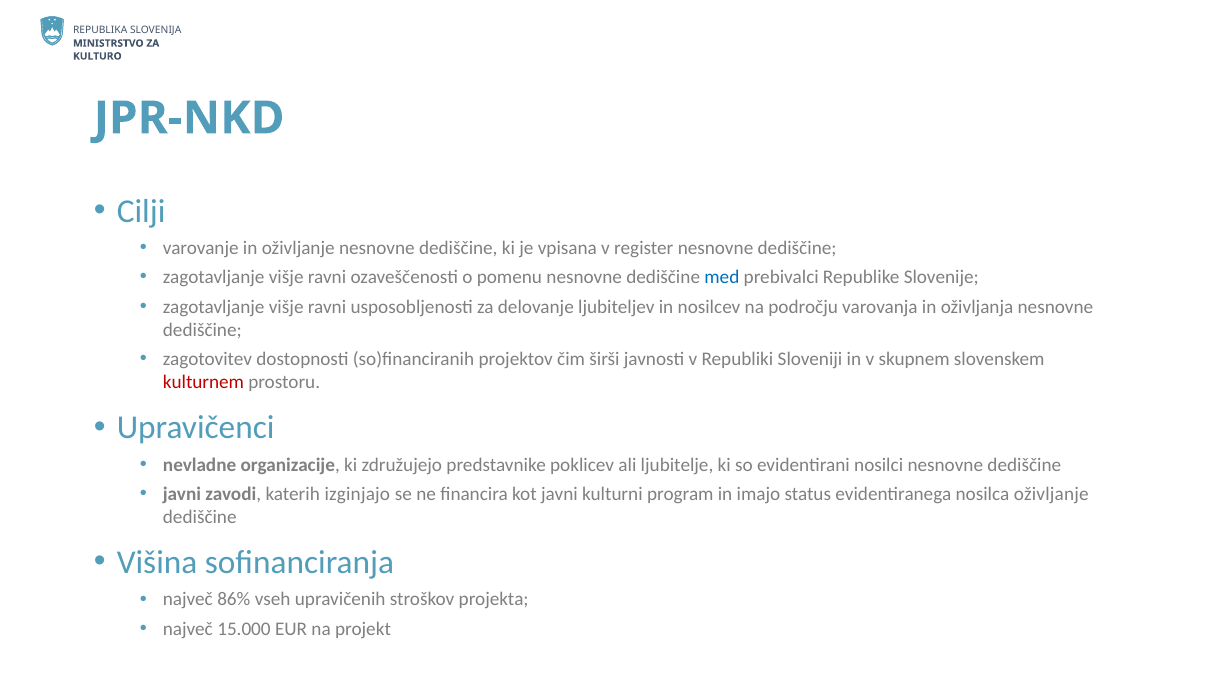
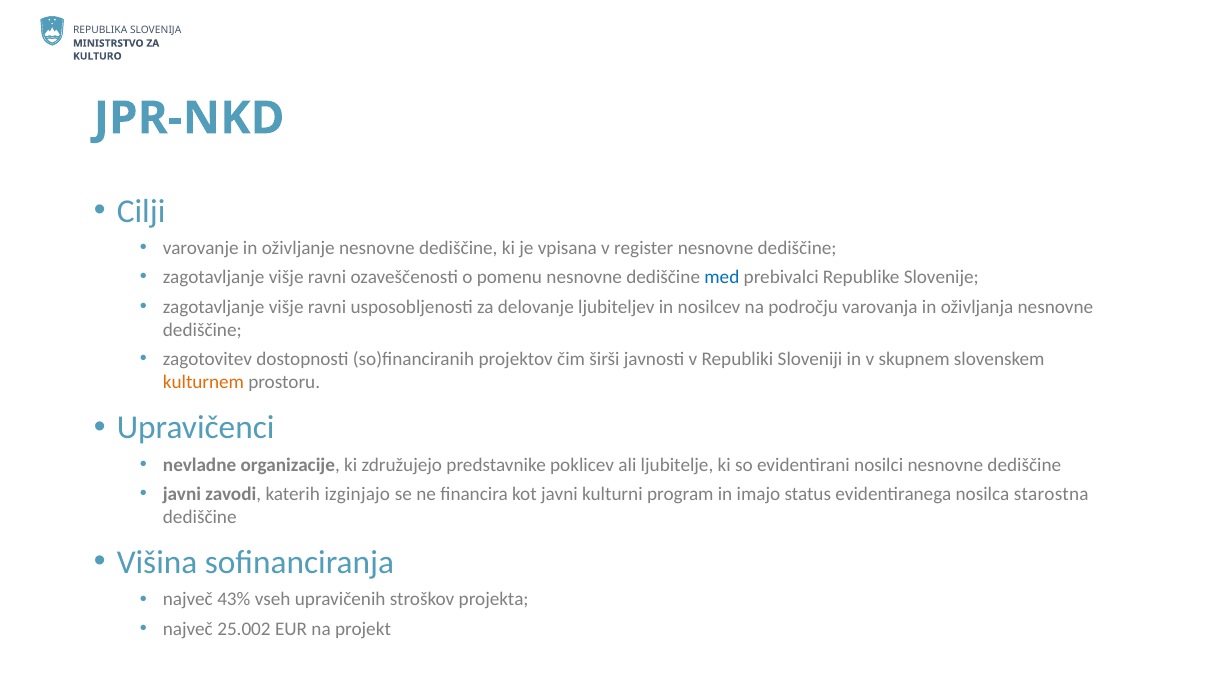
kulturnem colour: red -> orange (203, 382)
nosilca oživljanje: oživljanje -> starostna (1051, 494)
86%: 86% -> 43% (234, 599)
15.000: 15.000 -> 25.002 (244, 629)
